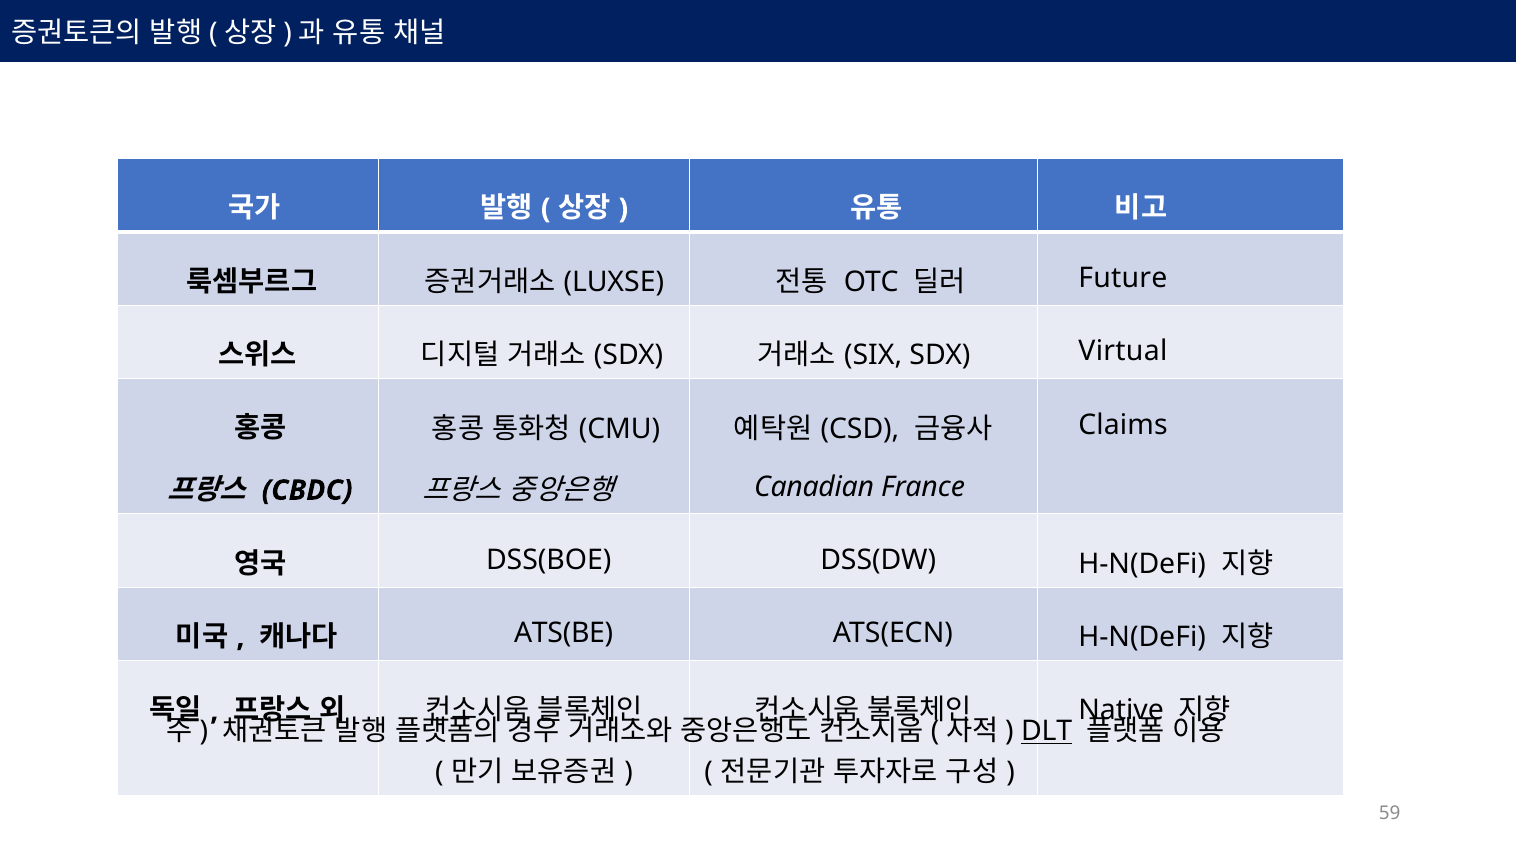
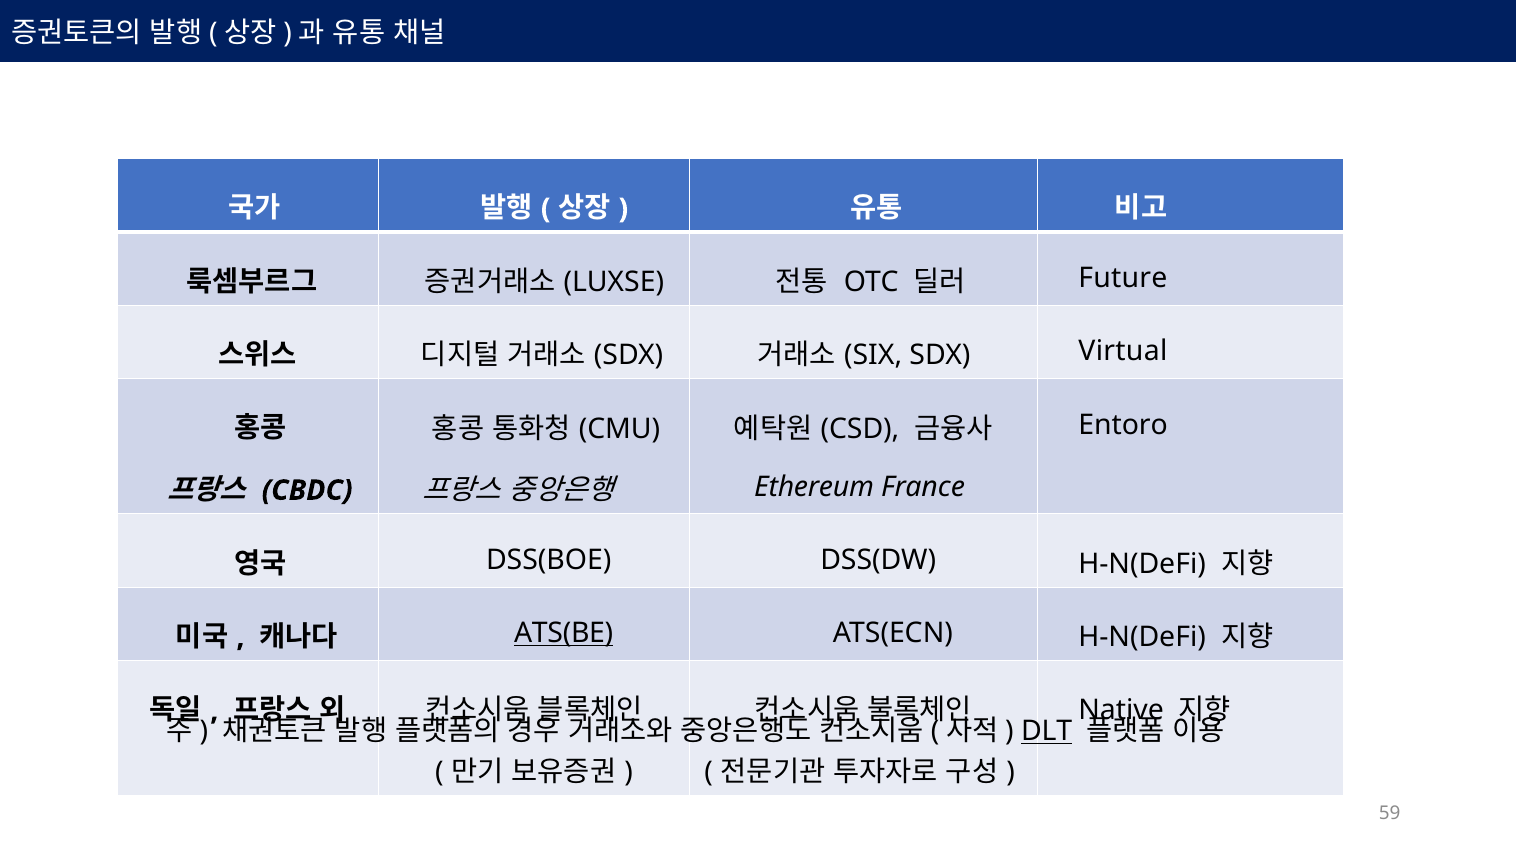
Claims: Claims -> Entoro (1123, 425)
Canadian: Canadian -> Ethereum (814, 487)
ATS(BE underline: none -> present (564, 633)
